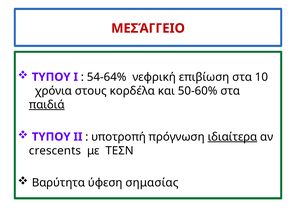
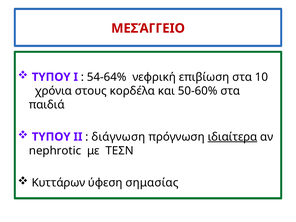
παιδιά underline: present -> none (47, 105)
υποτροπή: υποτροπή -> διάγνωση (118, 137)
crescents: crescents -> nephrotic (55, 151)
Βαρύτητα: Βαρύτητα -> Κυττάρων (58, 183)
